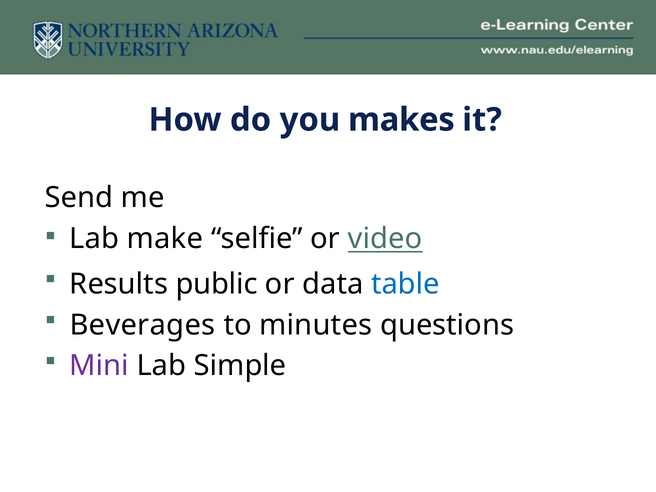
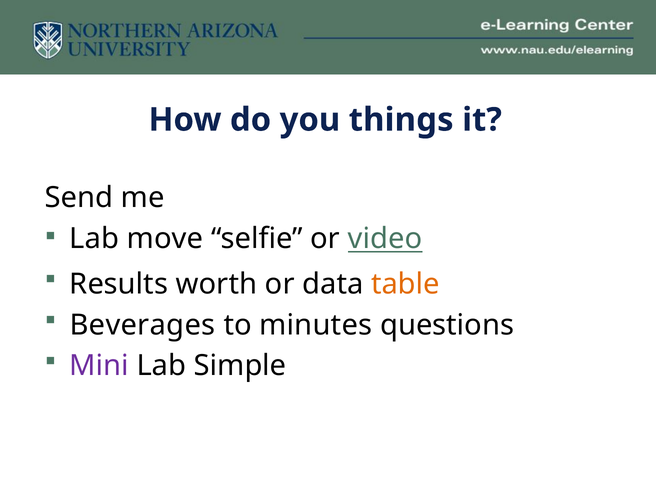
makes: makes -> things (401, 120)
make: make -> move (165, 239)
public: public -> worth (216, 284)
table colour: blue -> orange (405, 284)
